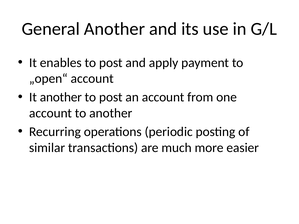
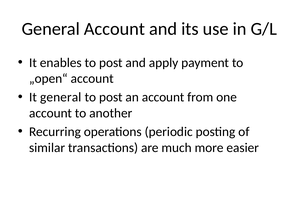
General Another: Another -> Account (114, 29)
It another: another -> general (61, 97)
